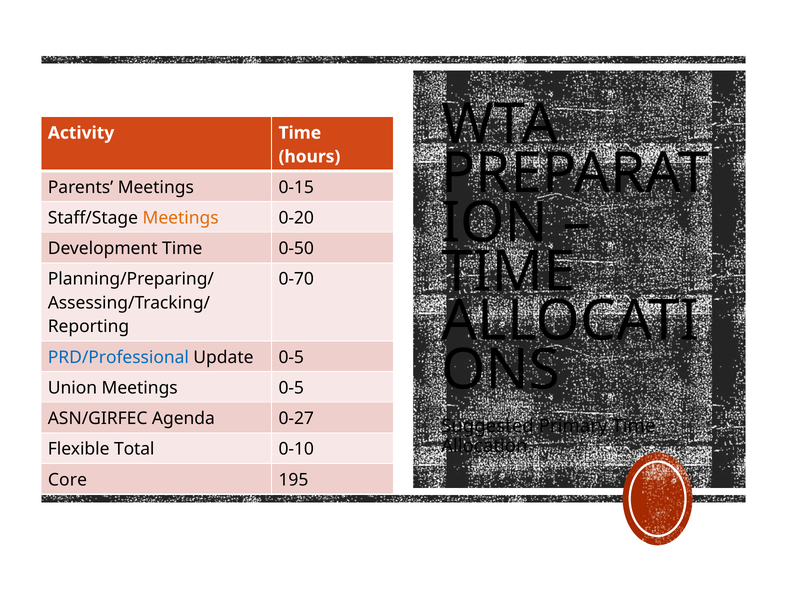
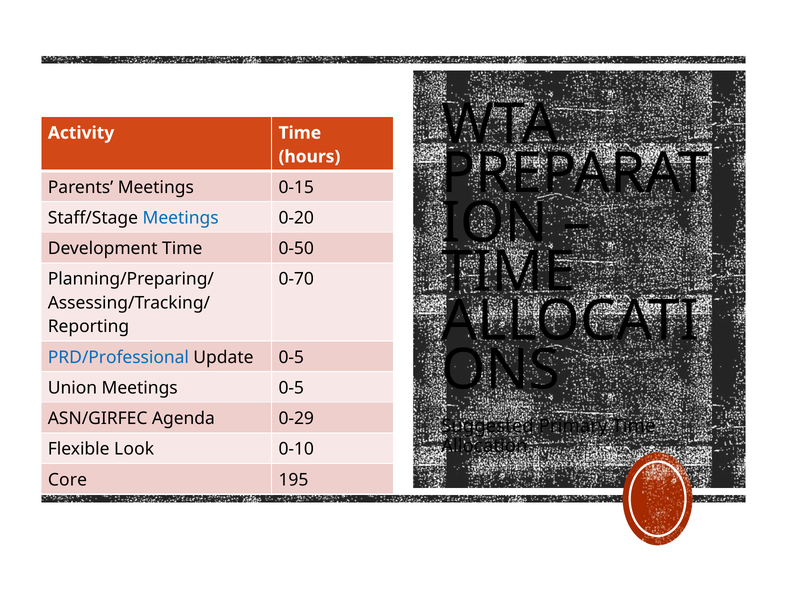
Meetings colour: orange -> blue (181, 218)
0-27: 0-27 -> 0-29 (296, 419)
Total: Total -> Look (134, 449)
